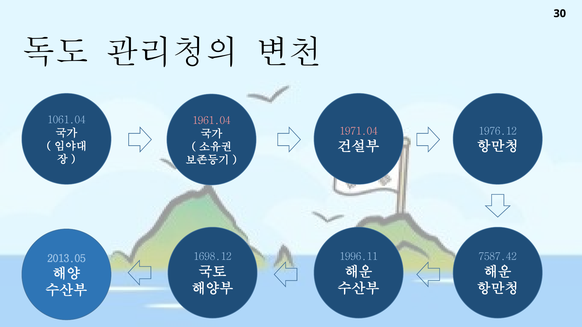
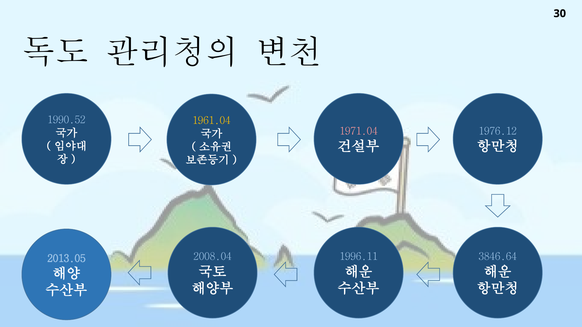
1061.04: 1061.04 -> 1990.52 (66, 120)
1961.04 colour: pink -> yellow (211, 121)
1698.12: 1698.12 -> 2008.04 (212, 257)
7587.42: 7587.42 -> 3846.64 (498, 257)
